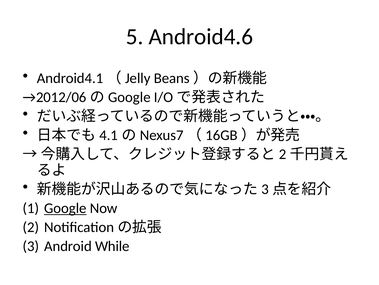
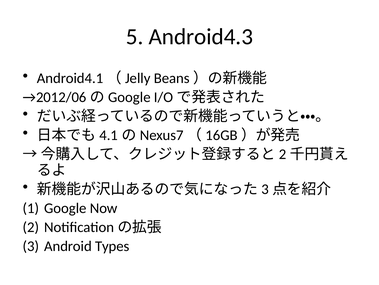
Android4.6: Android4.6 -> Android4.3 (201, 37)
Google underline: present -> none (65, 208)
While: While -> Types (112, 246)
